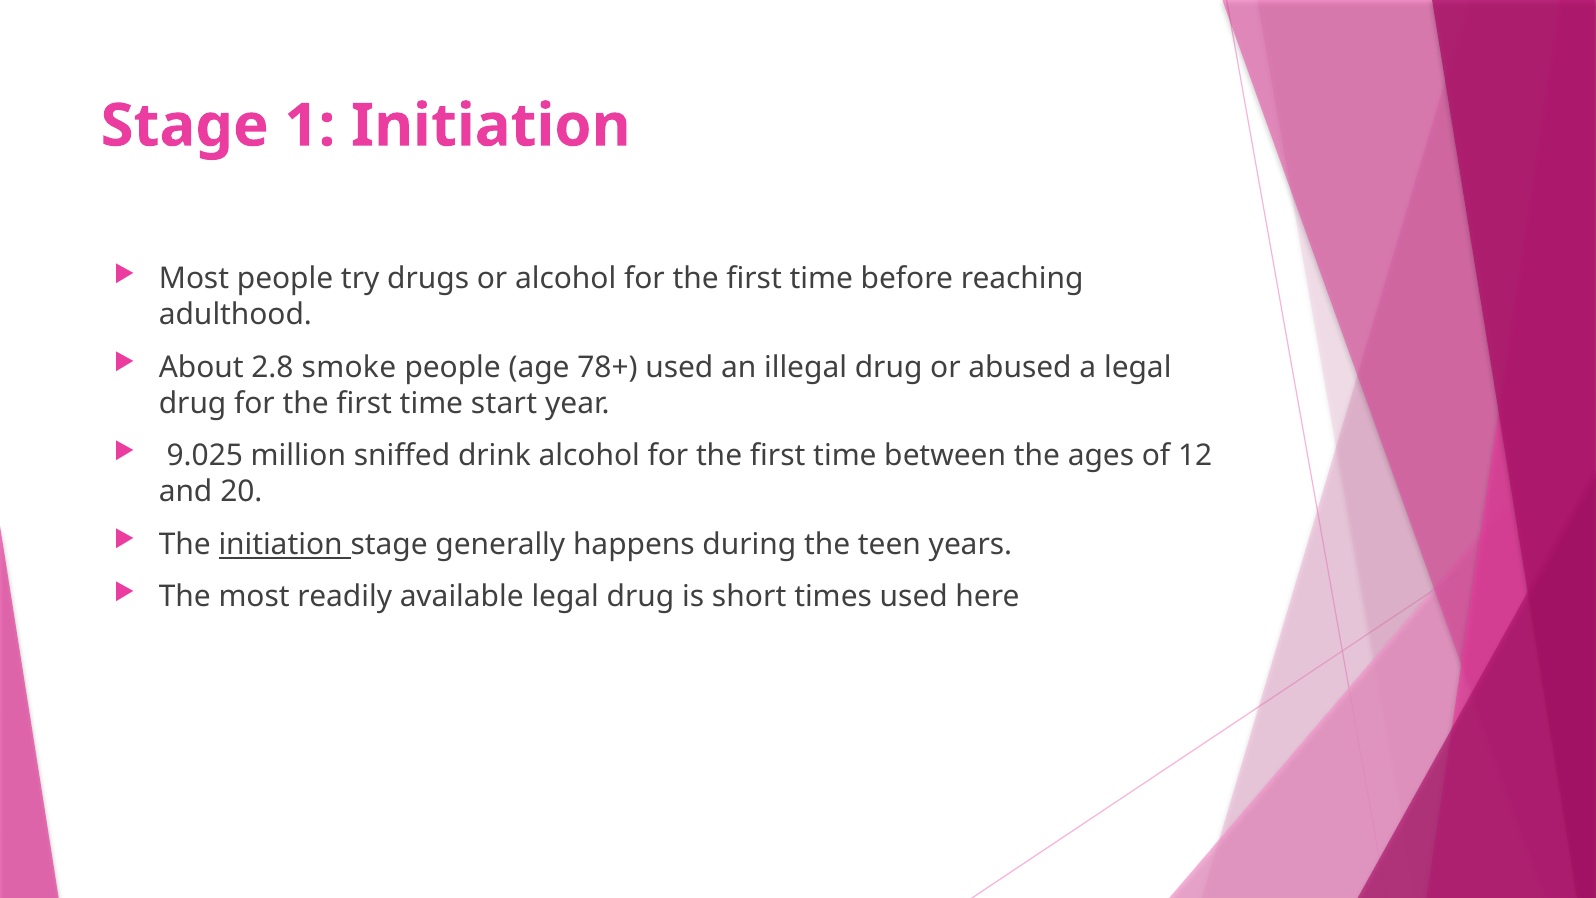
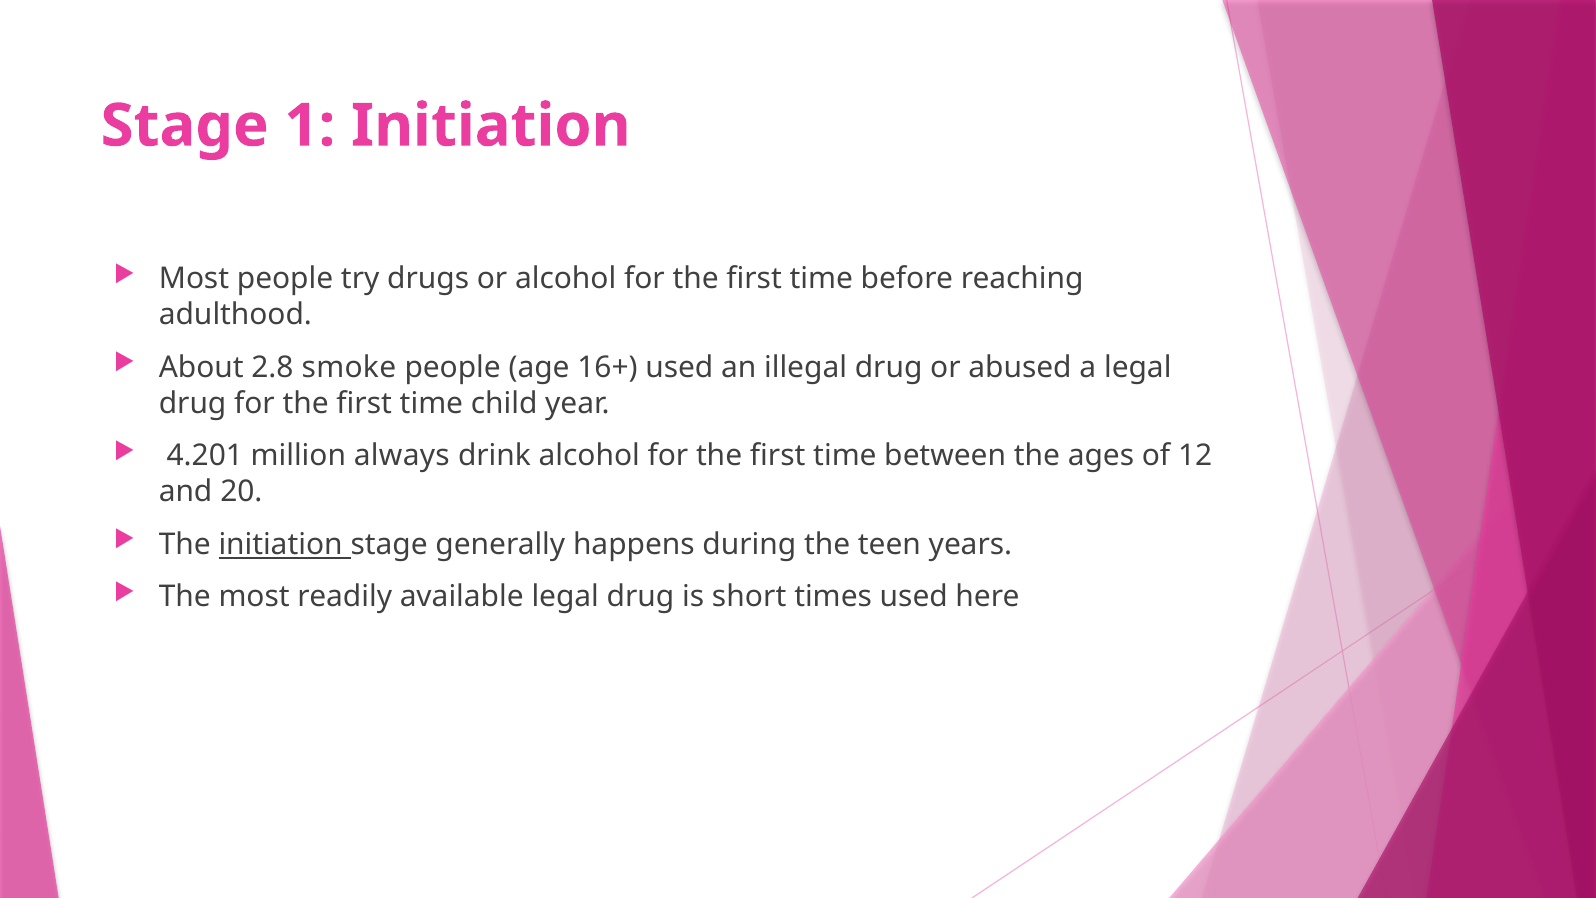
78+: 78+ -> 16+ (607, 367)
start: start -> child (504, 403)
9.025: 9.025 -> 4.201 (205, 456)
sniffed: sniffed -> always (402, 456)
